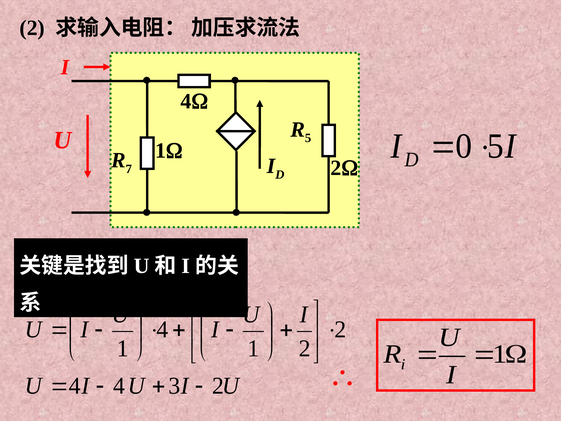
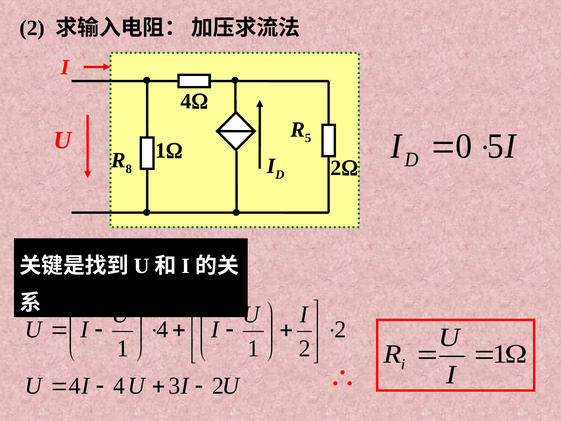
7: 7 -> 8 (129, 169)
